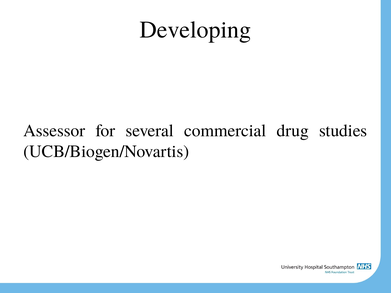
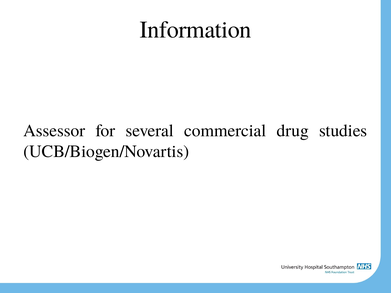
Developing: Developing -> Information (196, 30)
